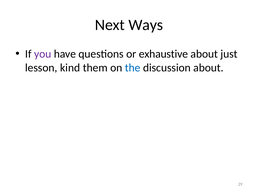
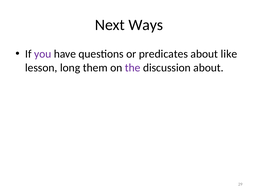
exhaustive: exhaustive -> predicates (163, 54)
just: just -> like (229, 54)
kind: kind -> long (70, 68)
the colour: blue -> purple (133, 68)
